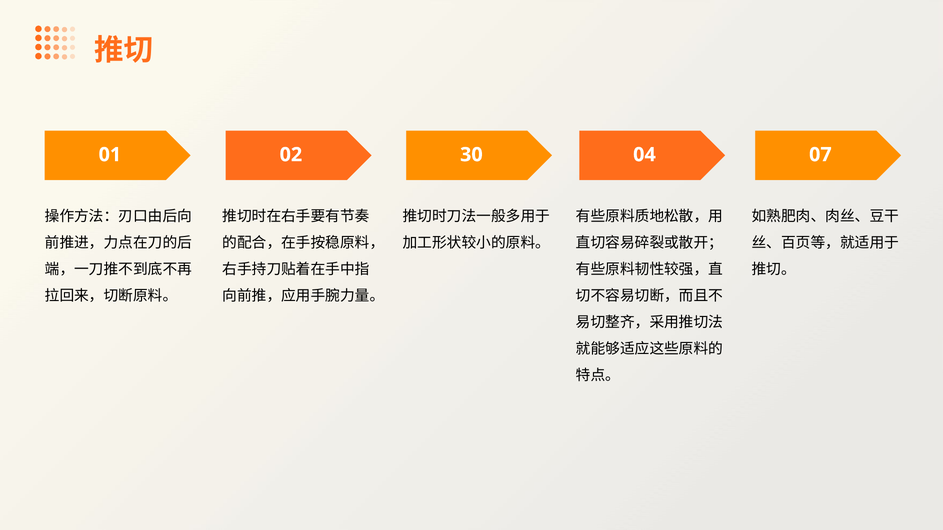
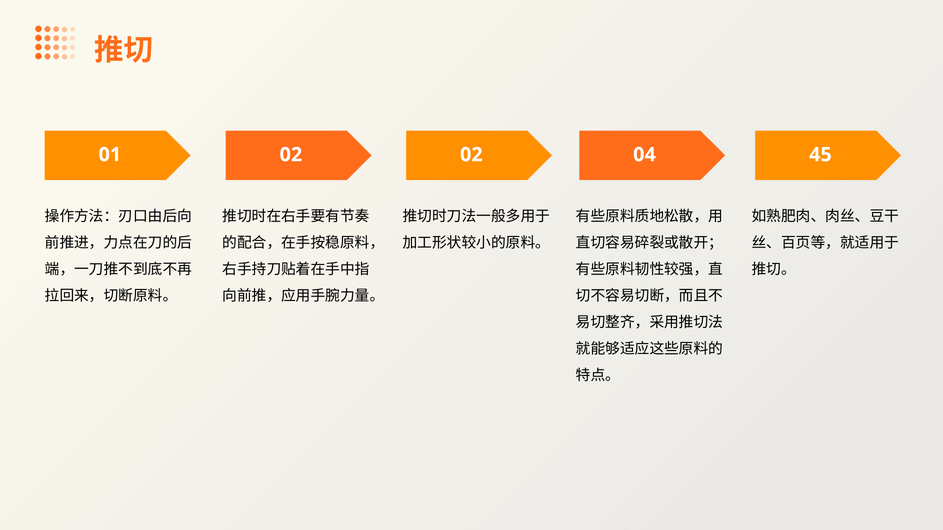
02 30: 30 -> 02 (471, 155)
07: 07 -> 45 (820, 155)
